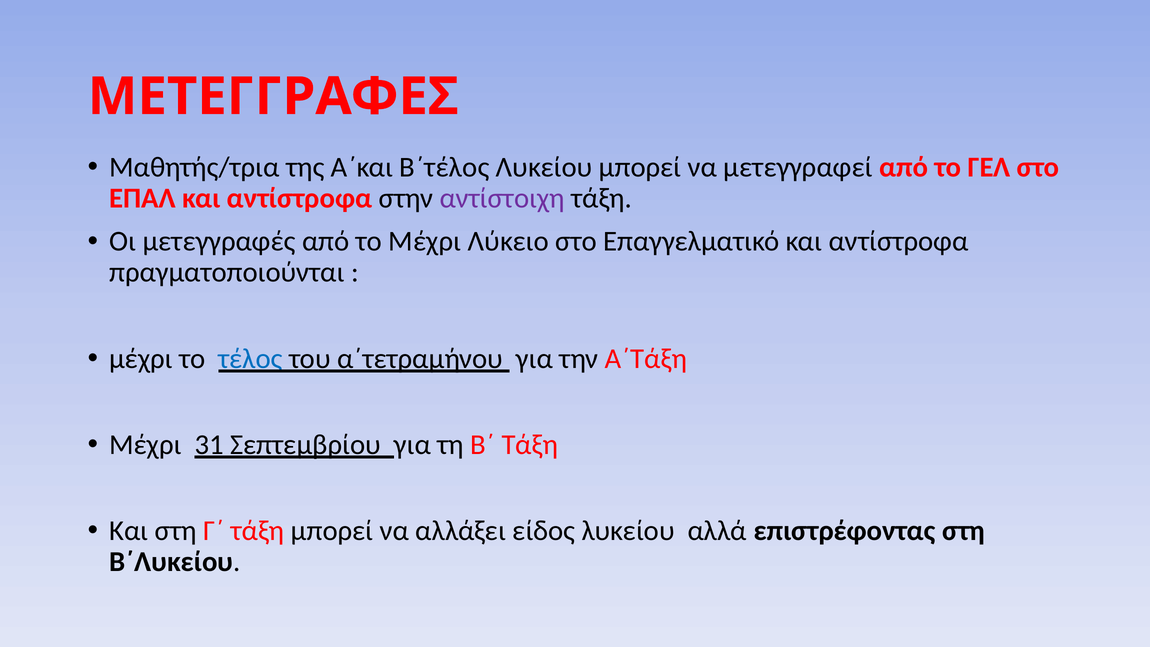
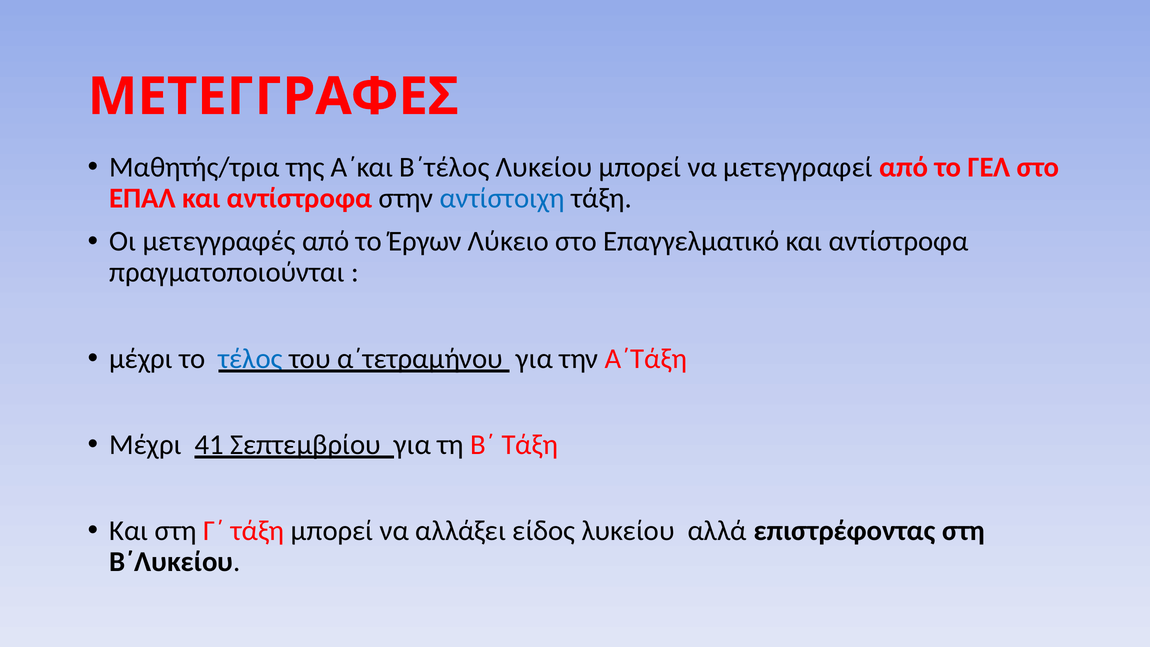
αντίστοιχη colour: purple -> blue (502, 198)
το Μέχρι: Μέχρι -> Έργων (425, 241)
31: 31 -> 41 (209, 445)
